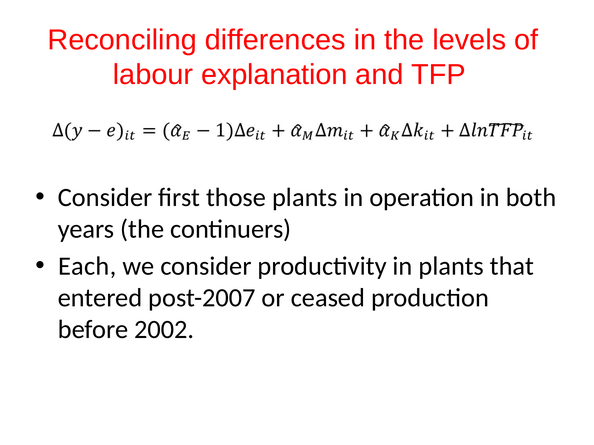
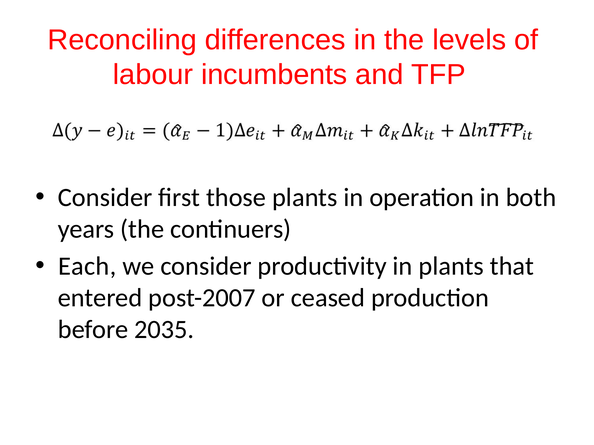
explanation: explanation -> incumbents (274, 75)
2002: 2002 -> 2035 (164, 330)
